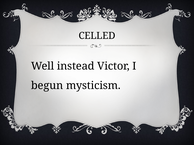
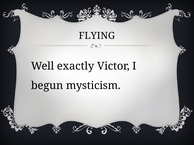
CELLED: CELLED -> FLYING (97, 36)
instead: instead -> exactly (76, 66)
